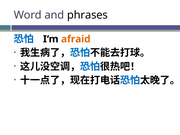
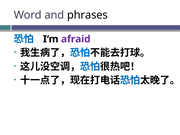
afraid colour: orange -> purple (76, 39)
